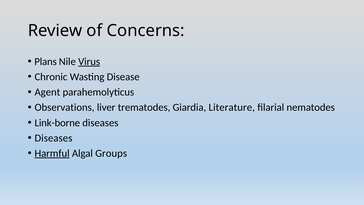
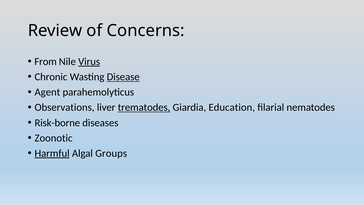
Plans: Plans -> From (46, 62)
Disease underline: none -> present (123, 77)
trematodes underline: none -> present (144, 107)
Literature: Literature -> Education (232, 107)
Link-borne: Link-borne -> Risk-borne (57, 123)
Diseases: Diseases -> Zoonotic (54, 138)
